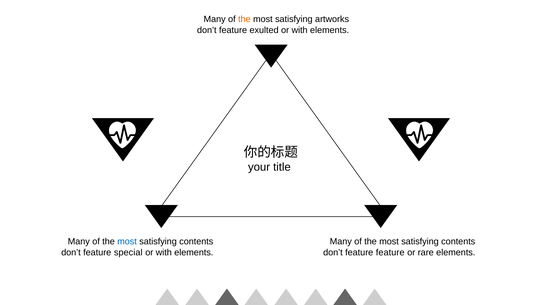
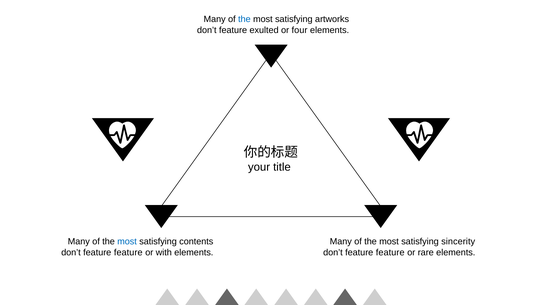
the colour: orange -> blue (244, 19)
exulted or with: with -> four (300, 30)
contents: contents -> sincerity (458, 241)
special: special -> feature (128, 252)
